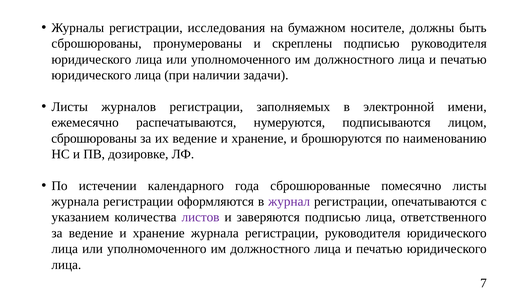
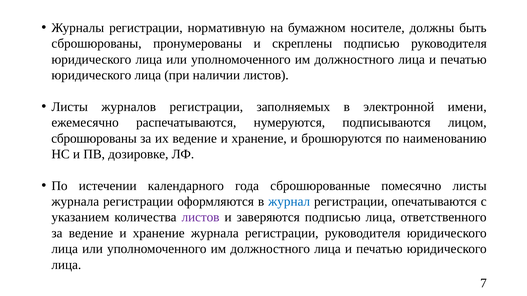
исследования: исследования -> нормативную (226, 28)
наличии задачи: задачи -> листов (266, 75)
журнал colour: purple -> blue (289, 202)
